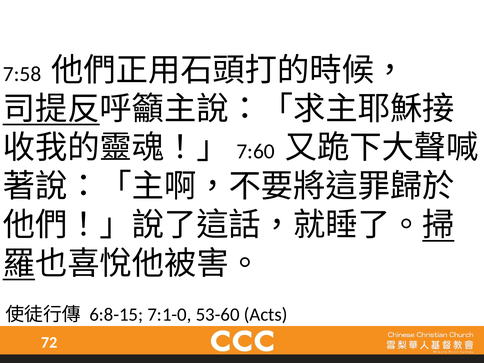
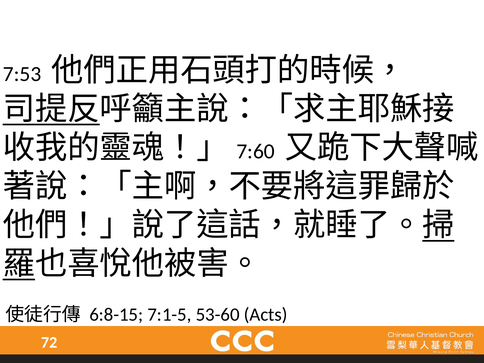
7:58: 7:58 -> 7:53 (22, 74)
7:1-0: 7:1-0 -> 7:1-5 (169, 315)
